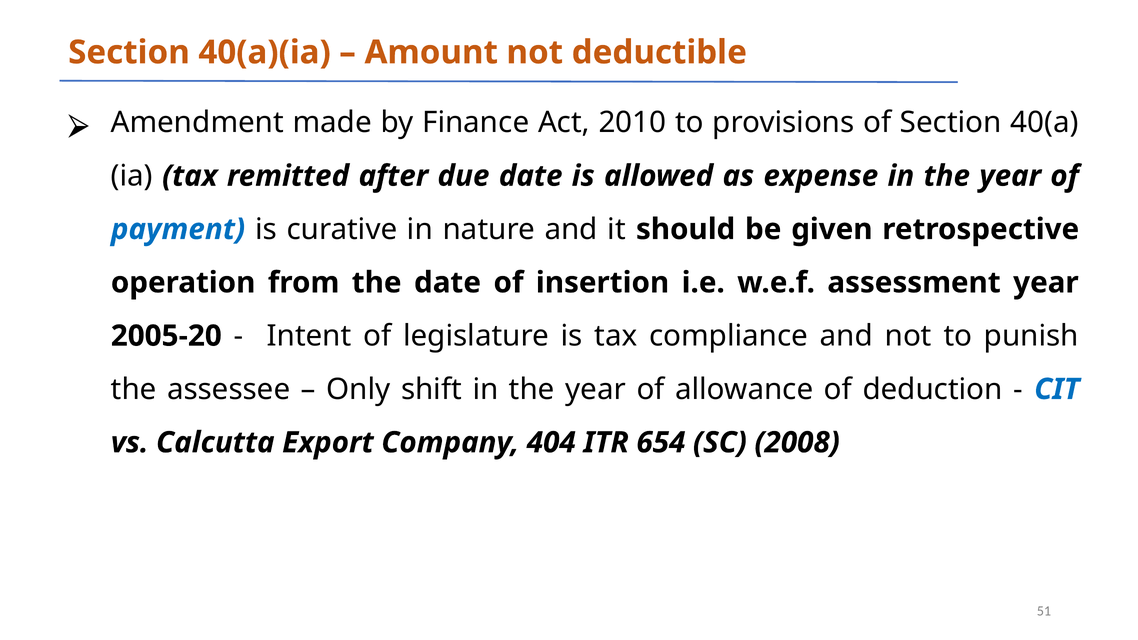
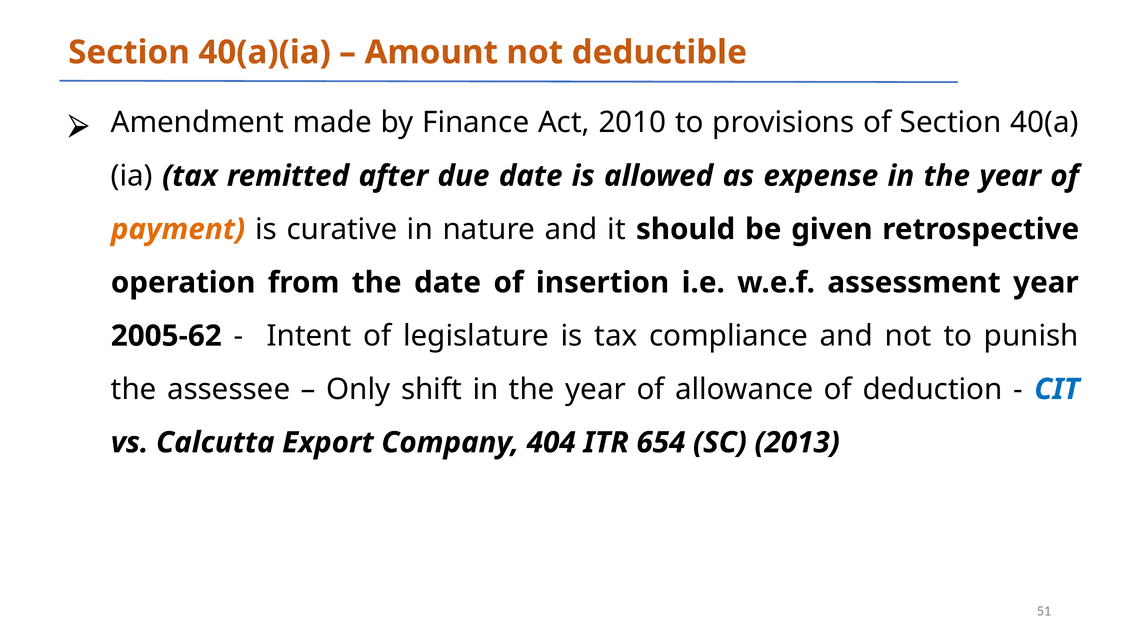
payment colour: blue -> orange (178, 229)
2005-20: 2005-20 -> 2005-62 (166, 336)
2008: 2008 -> 2013 (797, 443)
